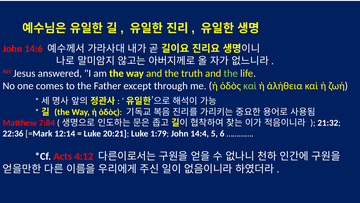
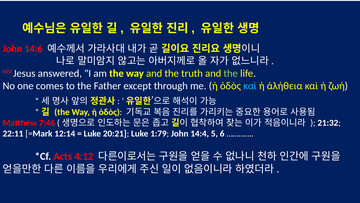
καὶ colour: light green -> light blue (250, 86)
7:84: 7:84 -> 7:46 (47, 123)
22:36: 22:36 -> 22:11 (13, 133)
